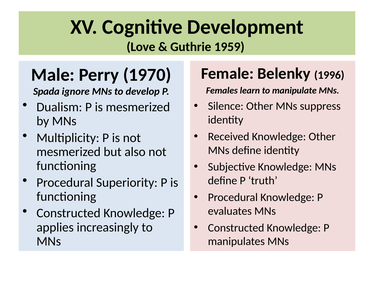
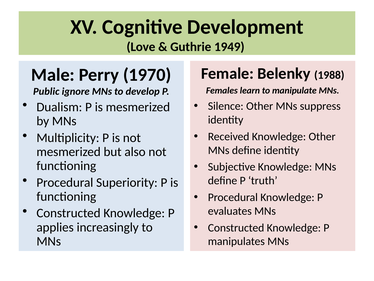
1959: 1959 -> 1949 (229, 47)
1996: 1996 -> 1988 (329, 75)
Spada: Spada -> Public (46, 91)
